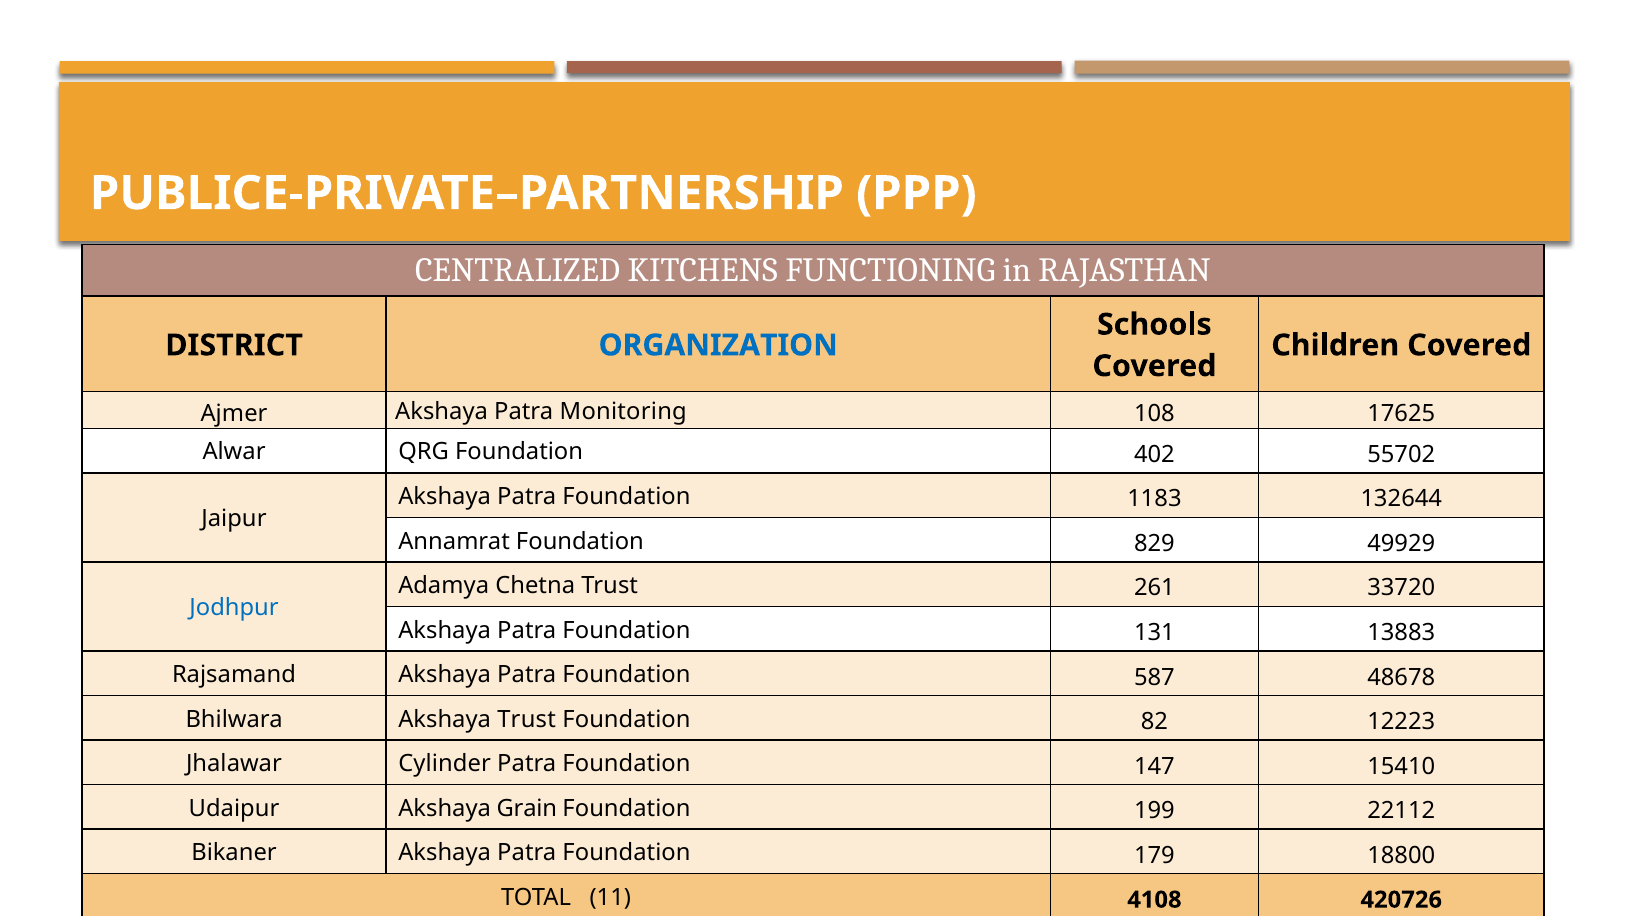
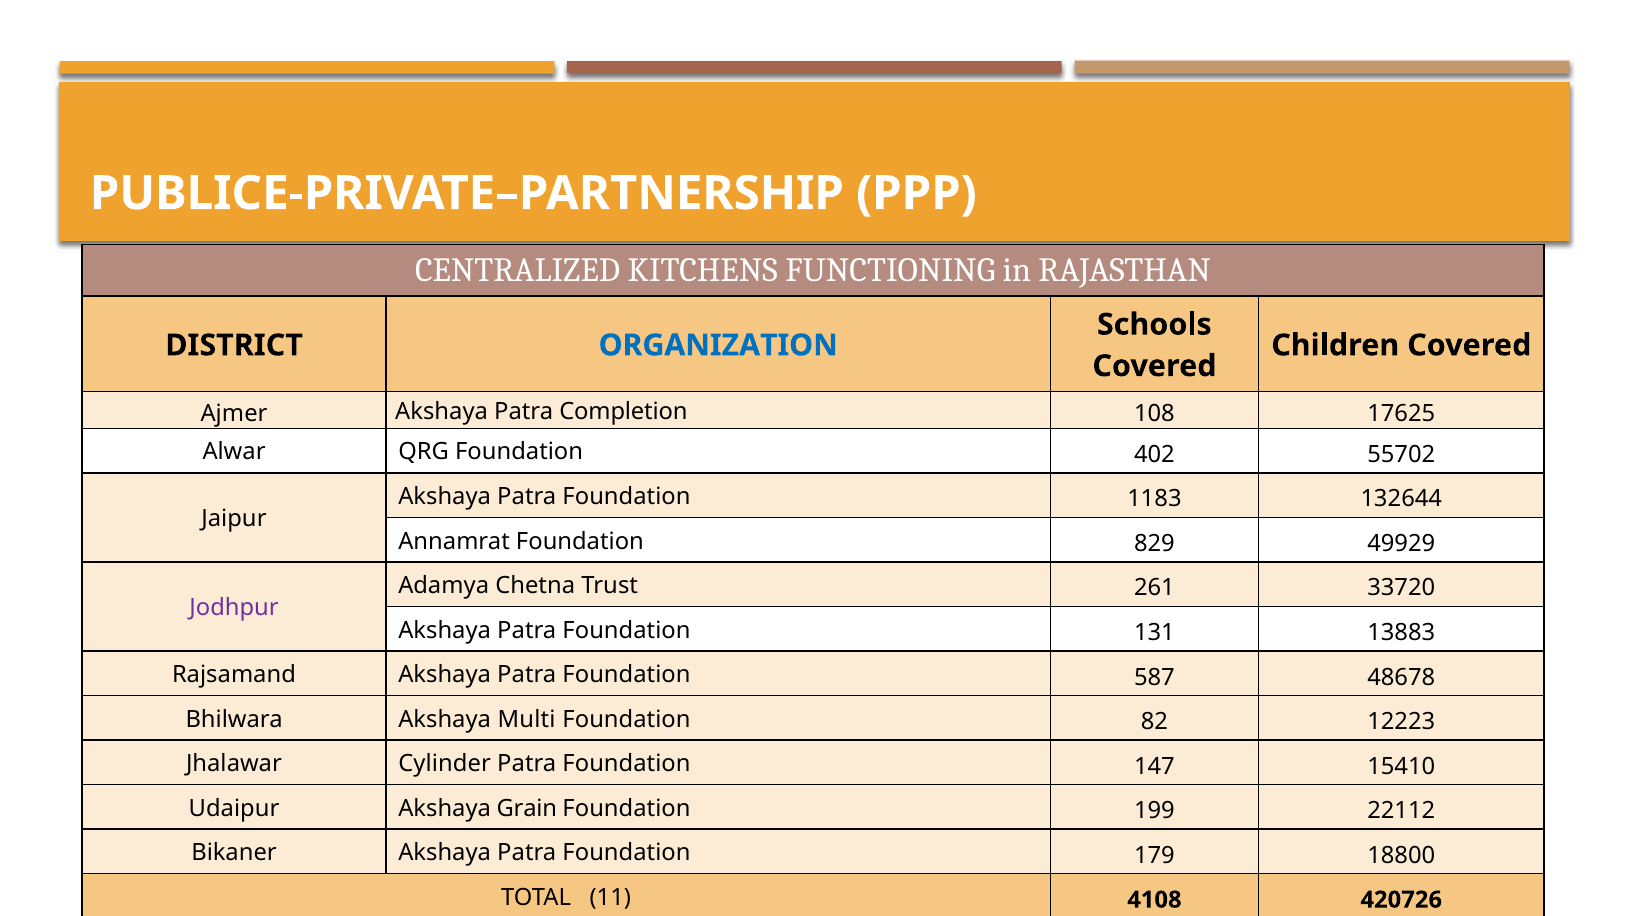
Monitoring: Monitoring -> Completion (623, 411)
Jodhpur colour: blue -> purple (234, 608)
Akshaya Trust: Trust -> Multi (527, 720)
